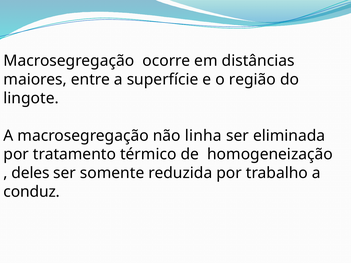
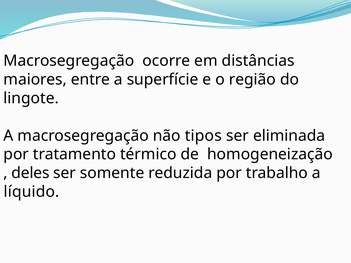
linha: linha -> tipos (203, 136)
conduz: conduz -> líquido (32, 192)
